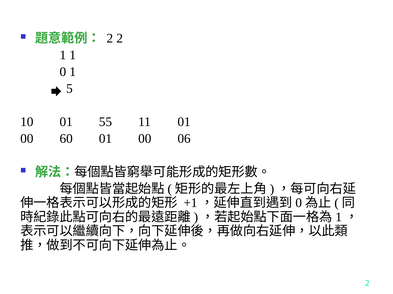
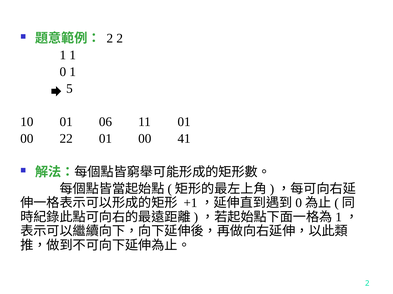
55: 55 -> 06 (105, 122)
60: 60 -> 22 (66, 139)
06: 06 -> 41 (184, 139)
